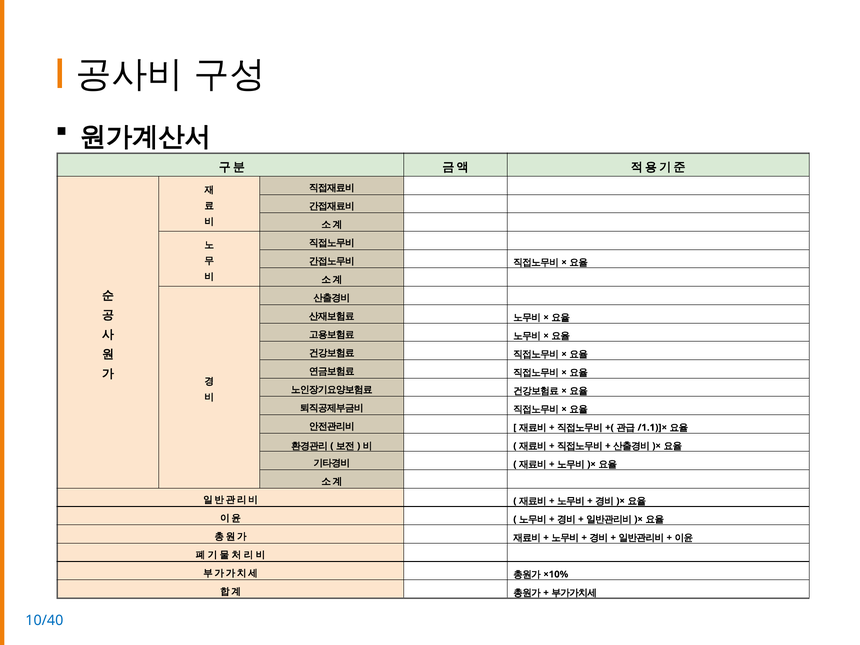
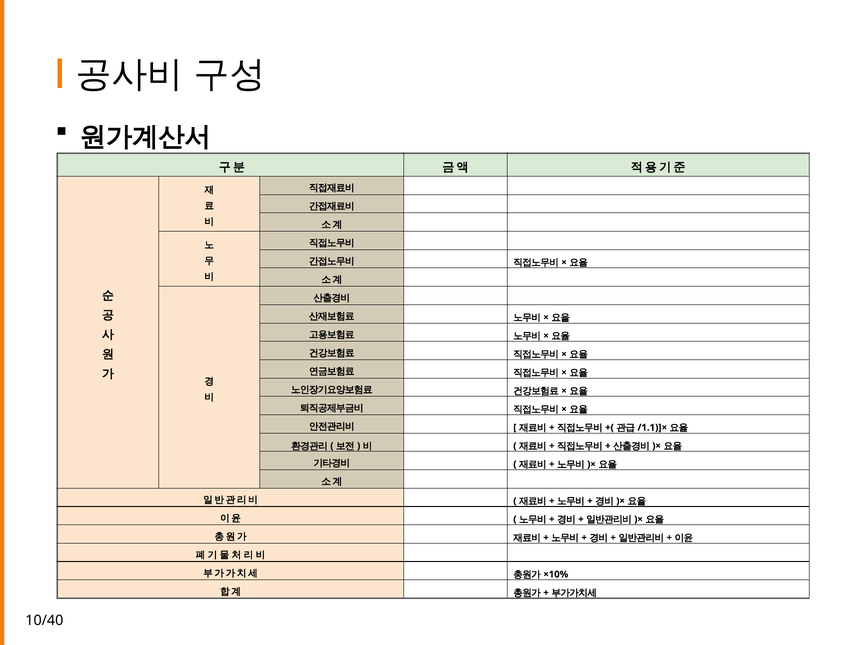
10/40 colour: blue -> black (44, 621)
